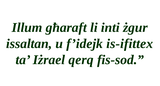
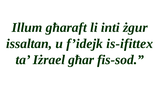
qerq: qerq -> għar (81, 60)
